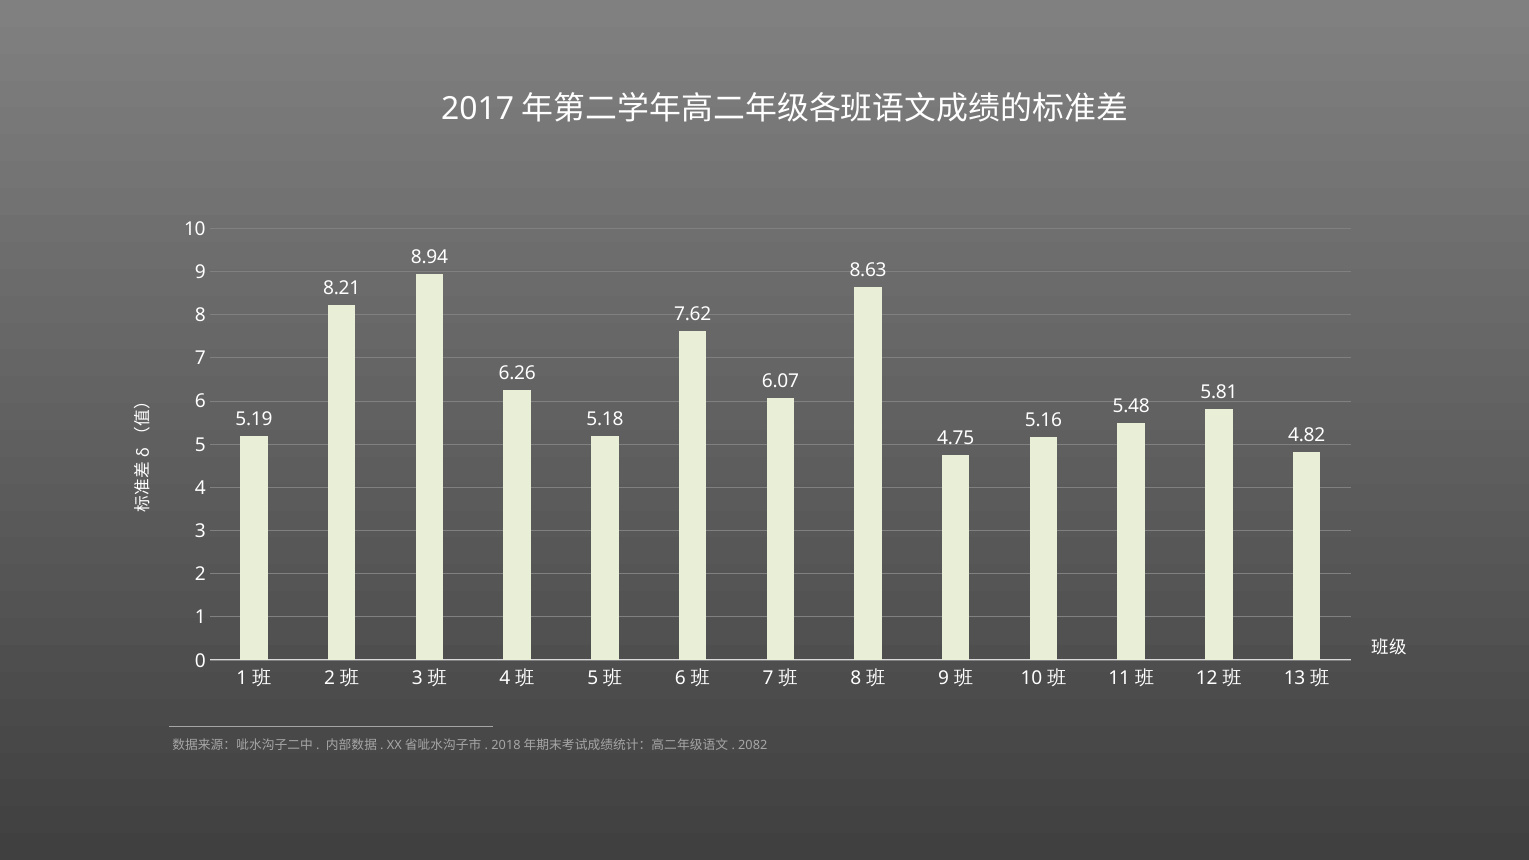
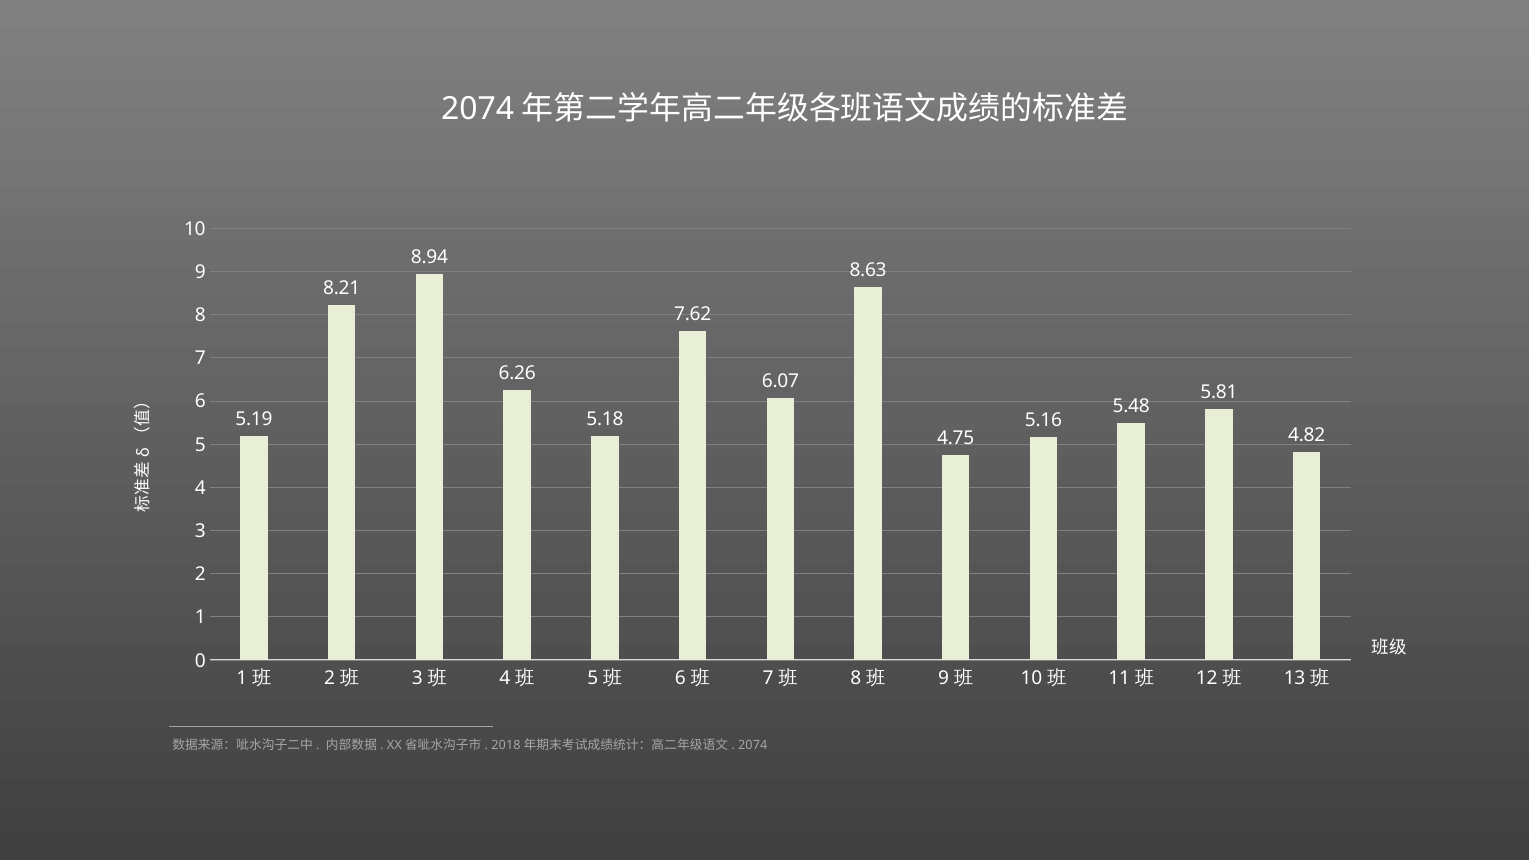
2017: 2017 -> 2074 (478, 109)
2082: 2082 -> 2074 (753, 746)
